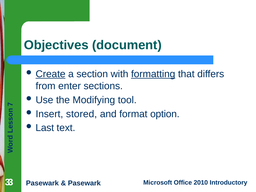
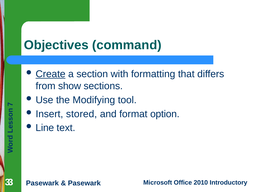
document: document -> command (127, 45)
formatting underline: present -> none (153, 74)
enter: enter -> show (70, 86)
Last: Last -> Line (45, 128)
